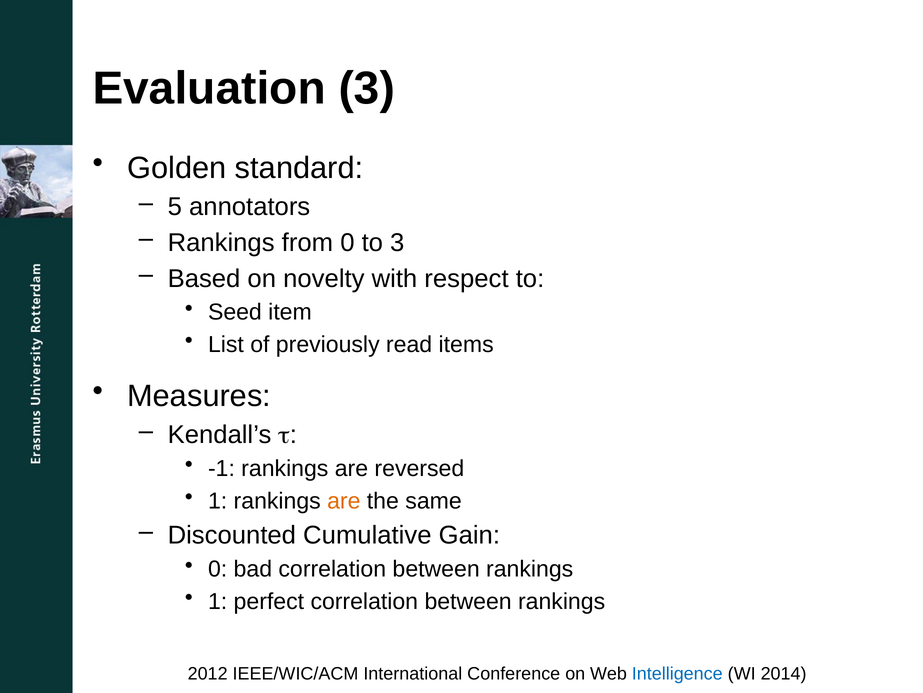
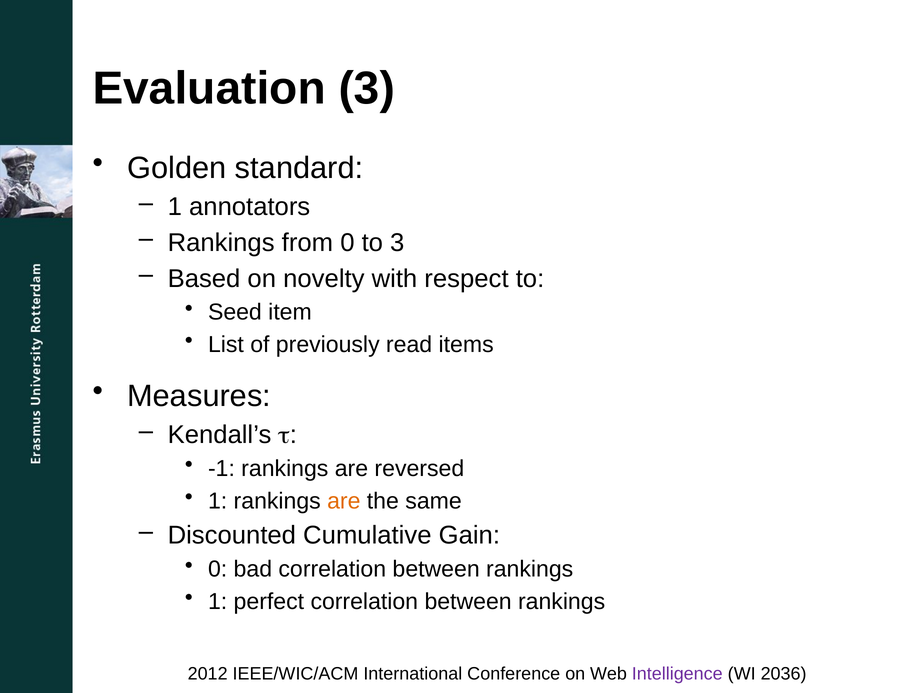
5: 5 -> 1 (175, 206)
Intelligence colour: blue -> purple (677, 673)
2014: 2014 -> 2036 (784, 673)
